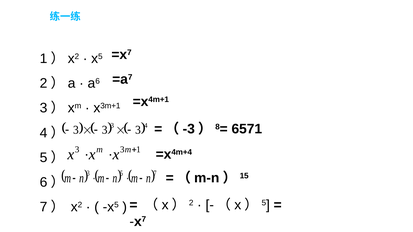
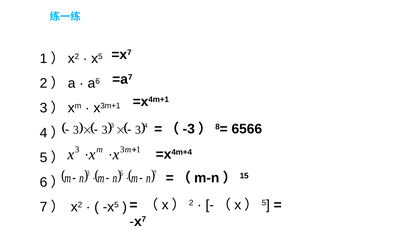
6571: 6571 -> 6566 (247, 129)
